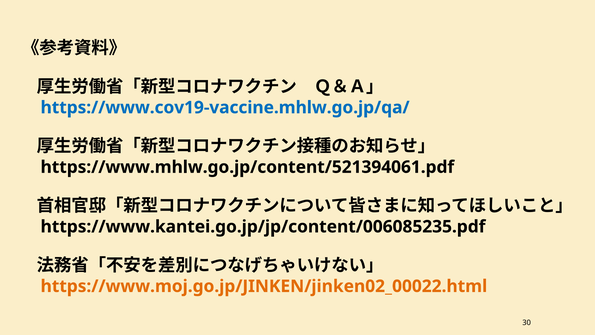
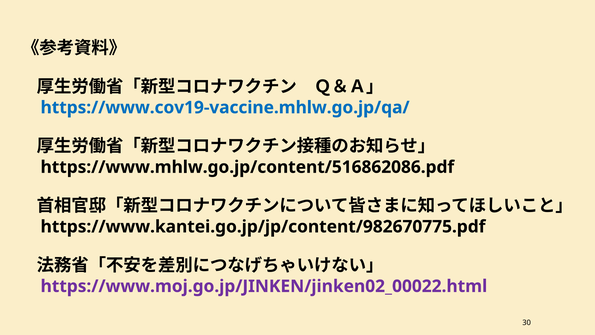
https://www.mhlw.go.jp/content/521394061.pdf: https://www.mhlw.go.jp/content/521394061.pdf -> https://www.mhlw.go.jp/content/516862086.pdf (247, 167)
https://www.kantei.go.jp/jp/content/006085235.pdf: https://www.kantei.go.jp/jp/content/006085235.pdf -> https://www.kantei.go.jp/jp/content/982670775.pdf (263, 226)
https://www.moj.go.jp/JINKEN/jinken02_00022.html colour: orange -> purple (264, 286)
